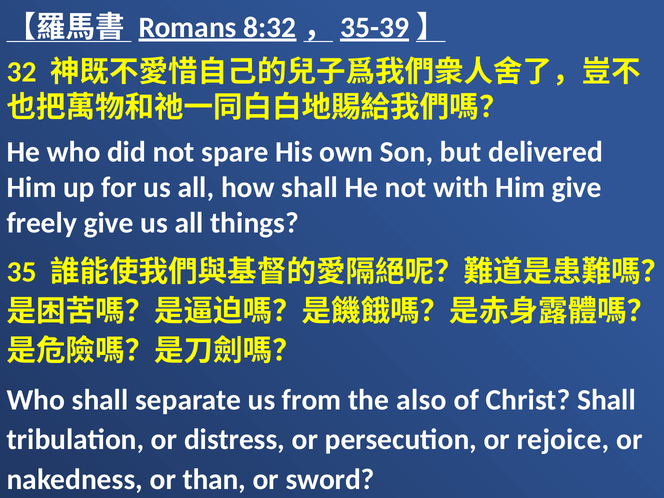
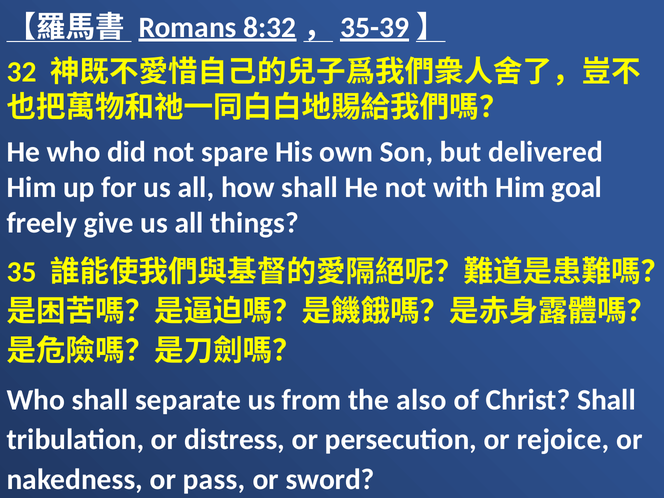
Him give: give -> goal (577, 187)
than: than -> pass (214, 479)
